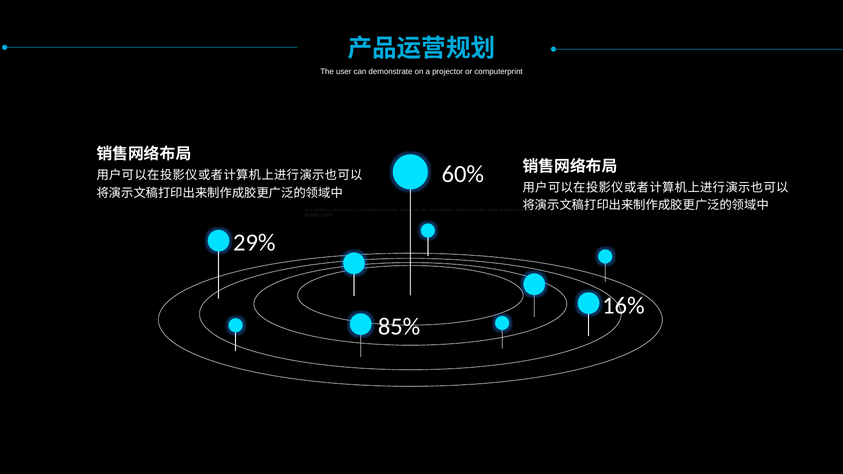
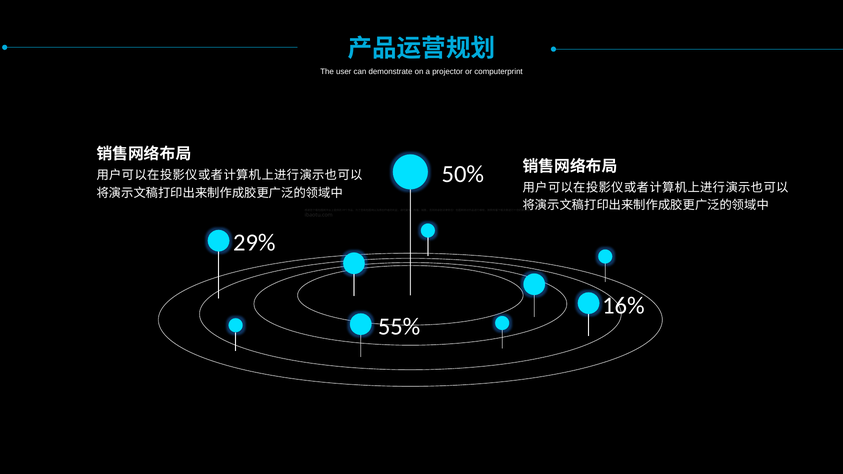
60%: 60% -> 50% (463, 174)
85%: 85% -> 55% (399, 327)
